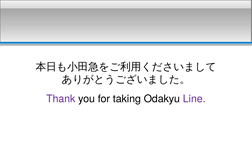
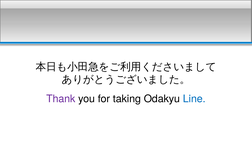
Line colour: purple -> blue (194, 99)
